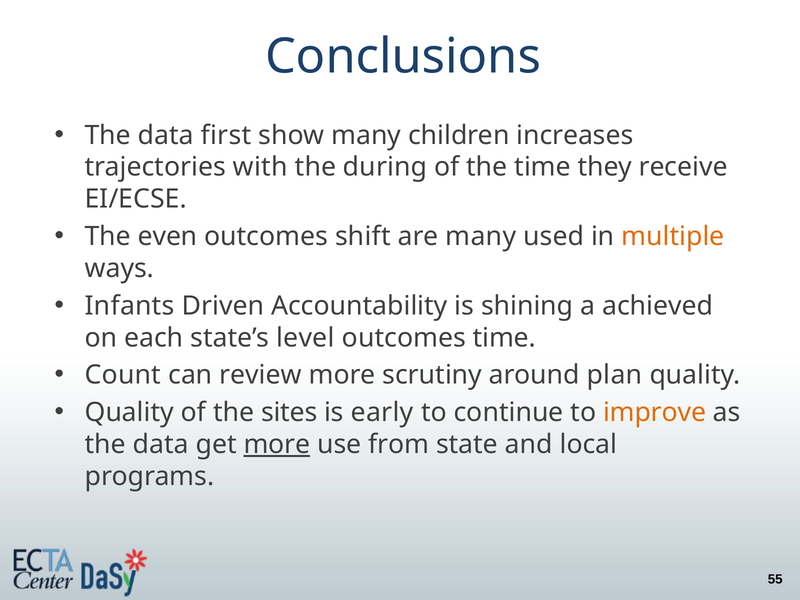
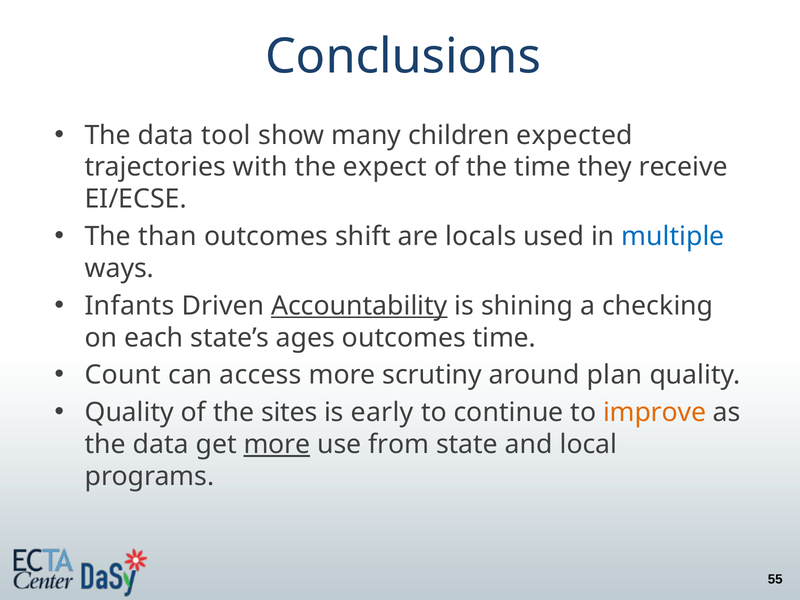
first: first -> tool (226, 135)
increases: increases -> expected (575, 135)
during: during -> expect (385, 167)
even: even -> than (167, 237)
are many: many -> locals (481, 237)
multiple colour: orange -> blue (673, 237)
Accountability underline: none -> present (359, 306)
achieved: achieved -> checking (658, 306)
level: level -> ages (305, 338)
review: review -> access (260, 375)
